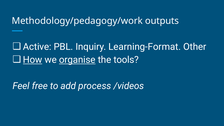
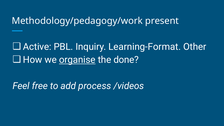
outputs: outputs -> present (162, 21)
How underline: present -> none (33, 60)
tools: tools -> done (126, 60)
